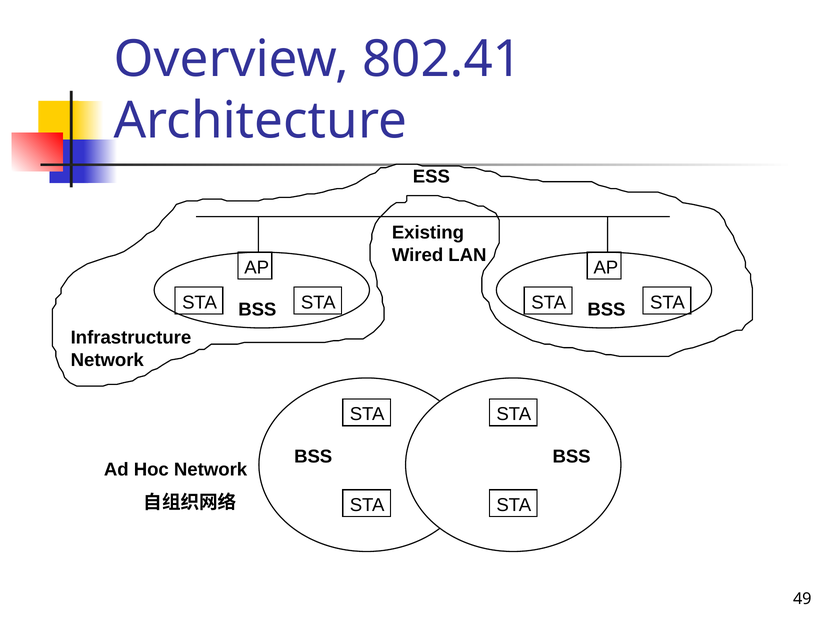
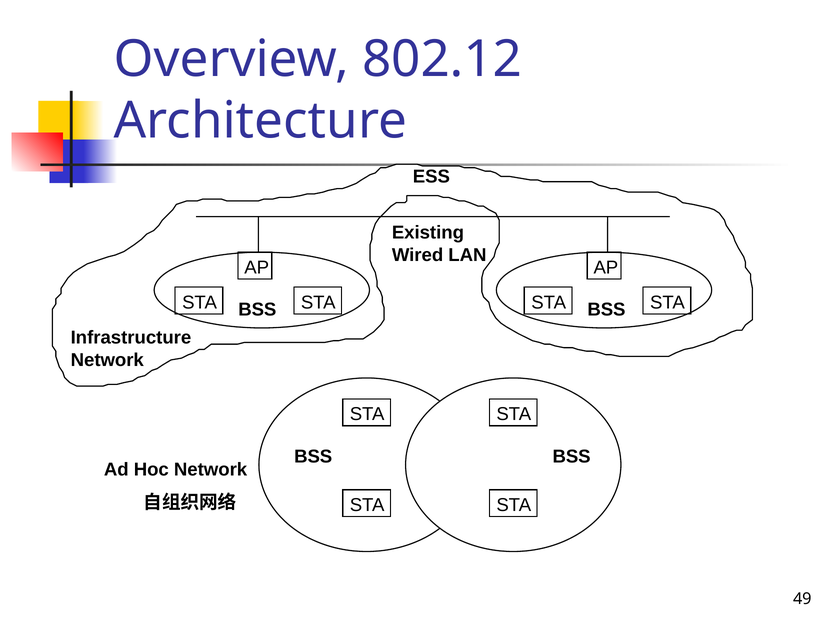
802.41: 802.41 -> 802.12 (442, 59)
